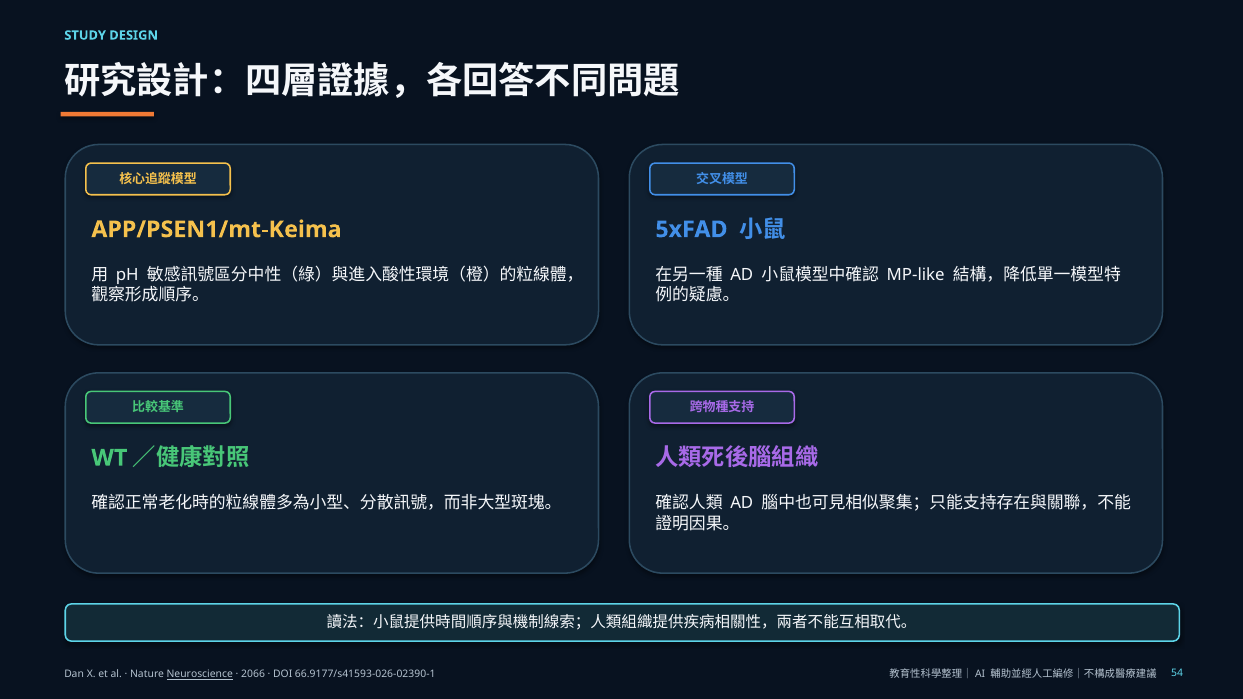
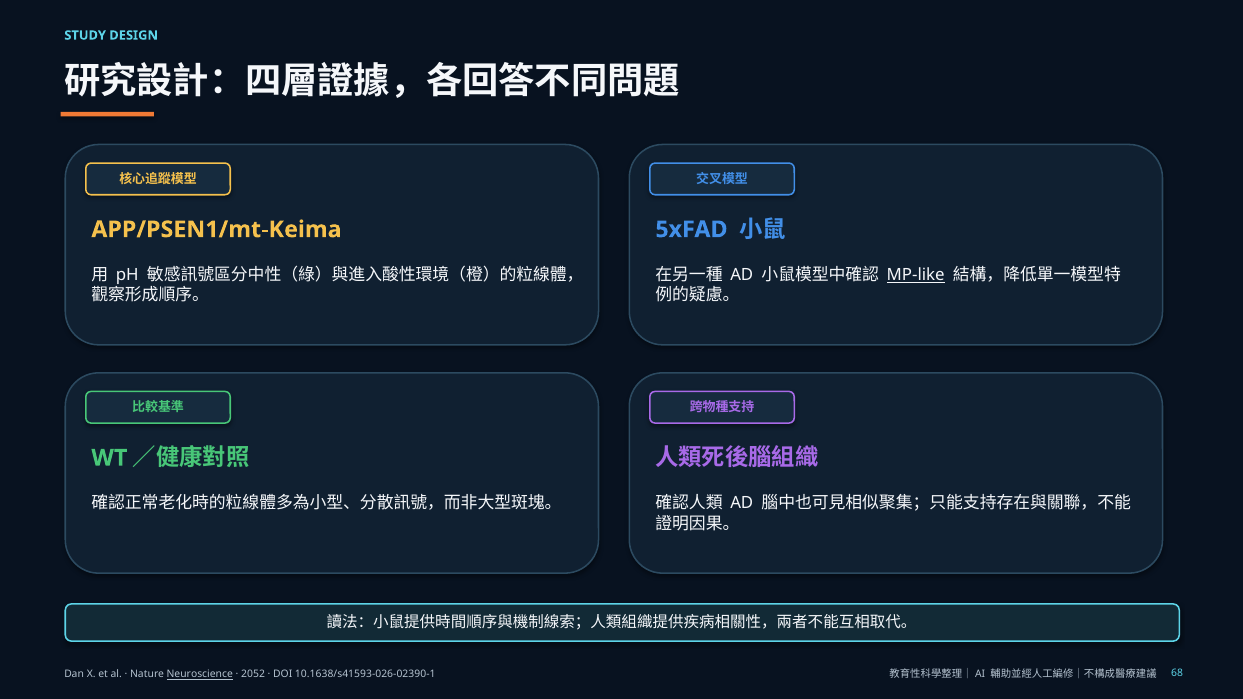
MP-like underline: none -> present (916, 275)
2066: 2066 -> 2052 (253, 675)
66.9177/s41593-026-02390-1: 66.9177/s41593-026-02390-1 -> 10.1638/s41593-026-02390-1 (365, 675)
54: 54 -> 68 (1177, 673)
